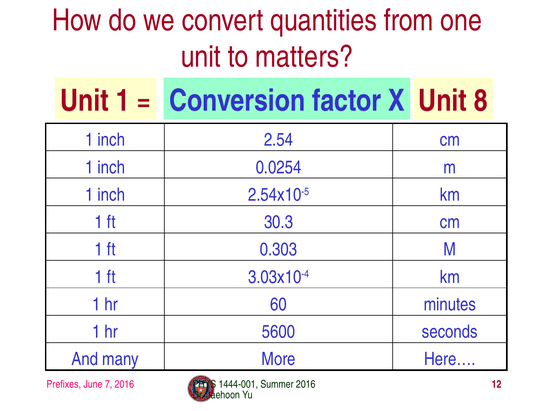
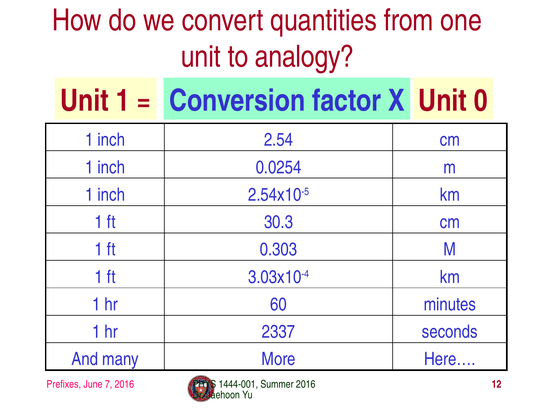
matters: matters -> analogy (304, 57)
8: 8 -> 0 (481, 101)
5600: 5600 -> 2337 (279, 332)
